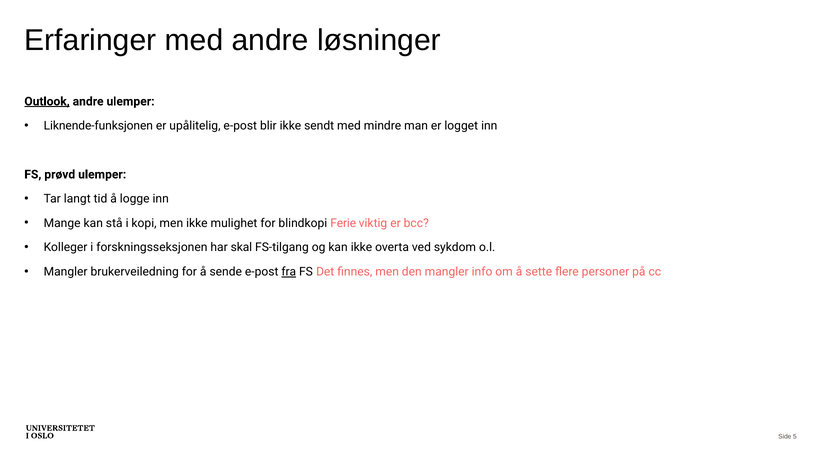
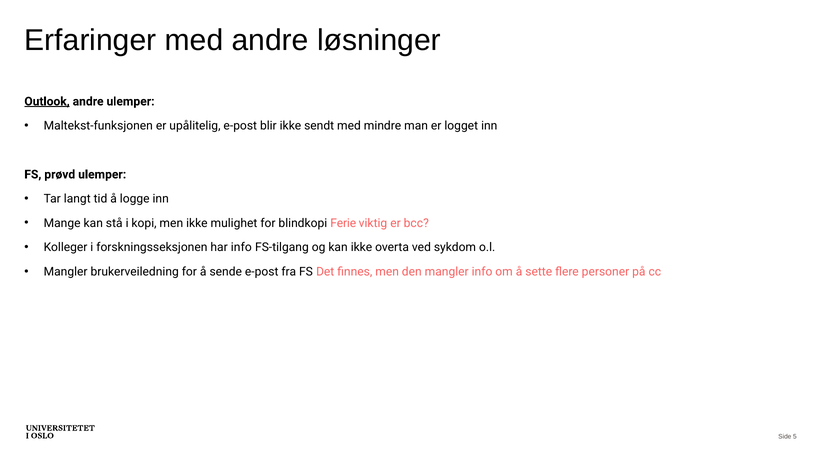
Liknende-funksjonen: Liknende-funksjonen -> Maltekst-funksjonen (98, 126)
har skal: skal -> info (241, 247)
fra underline: present -> none (289, 272)
